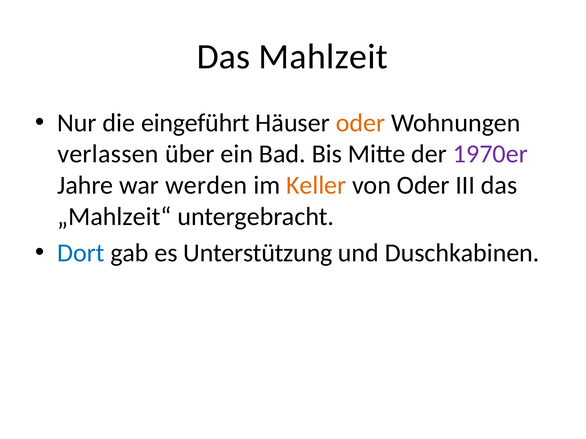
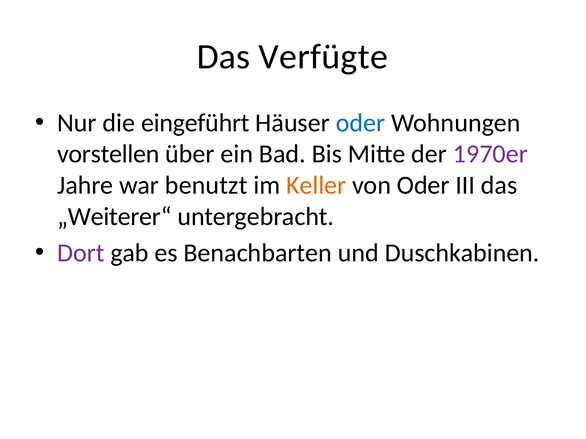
Mahlzeit: Mahlzeit -> Verfügte (323, 57)
oder colour: orange -> blue (361, 123)
verlassen: verlassen -> vorstellen (108, 154)
werden: werden -> benutzt (206, 185)
„Mahlzeit“: „Mahlzeit“ -> „Weiterer“ (114, 217)
Dort colour: blue -> purple (81, 253)
Unterstützung: Unterstützung -> Benachbarten (258, 253)
